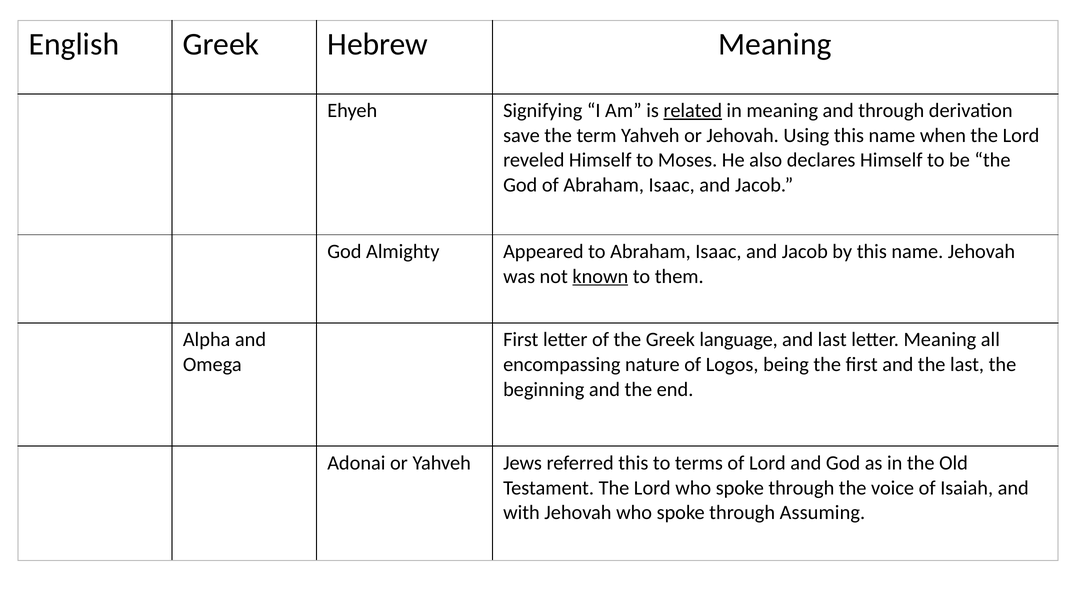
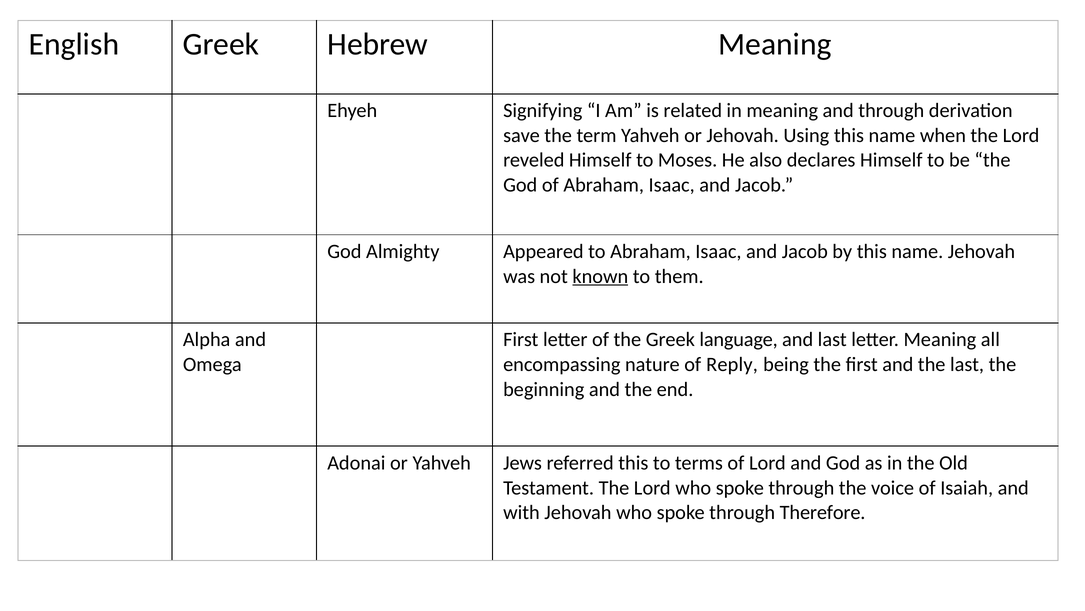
related underline: present -> none (693, 110)
Logos: Logos -> Reply (732, 364)
Assuming: Assuming -> Therefore (823, 512)
